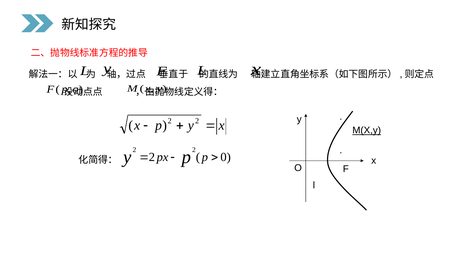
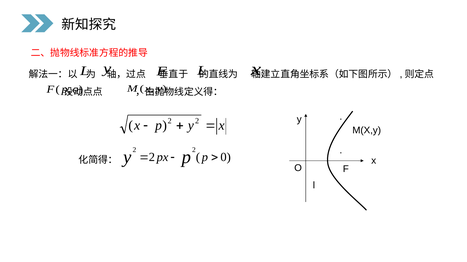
M(X,y underline: present -> none (367, 131)
